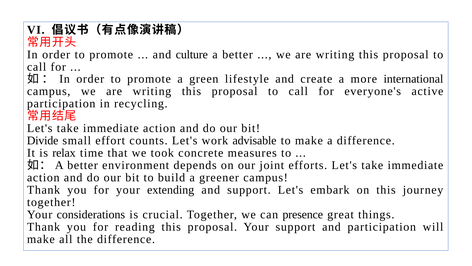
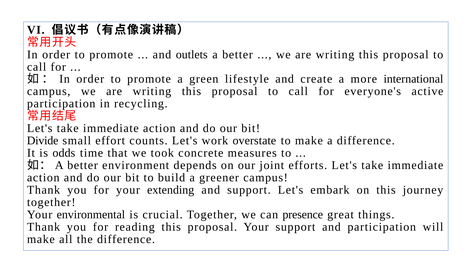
culture: culture -> outlets (192, 54)
advisable: advisable -> overstate (254, 140)
relax: relax -> odds (64, 153)
considerations: considerations -> environmental (91, 214)
